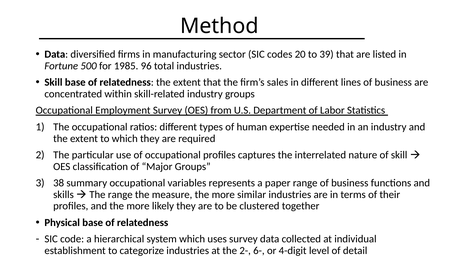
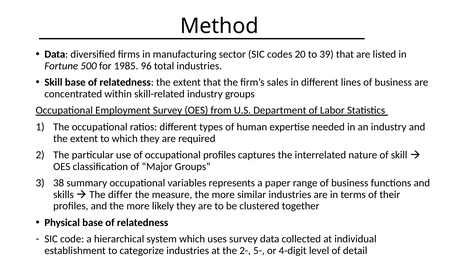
The range: range -> differ (120, 195)
6-: 6- -> 5- (259, 251)
